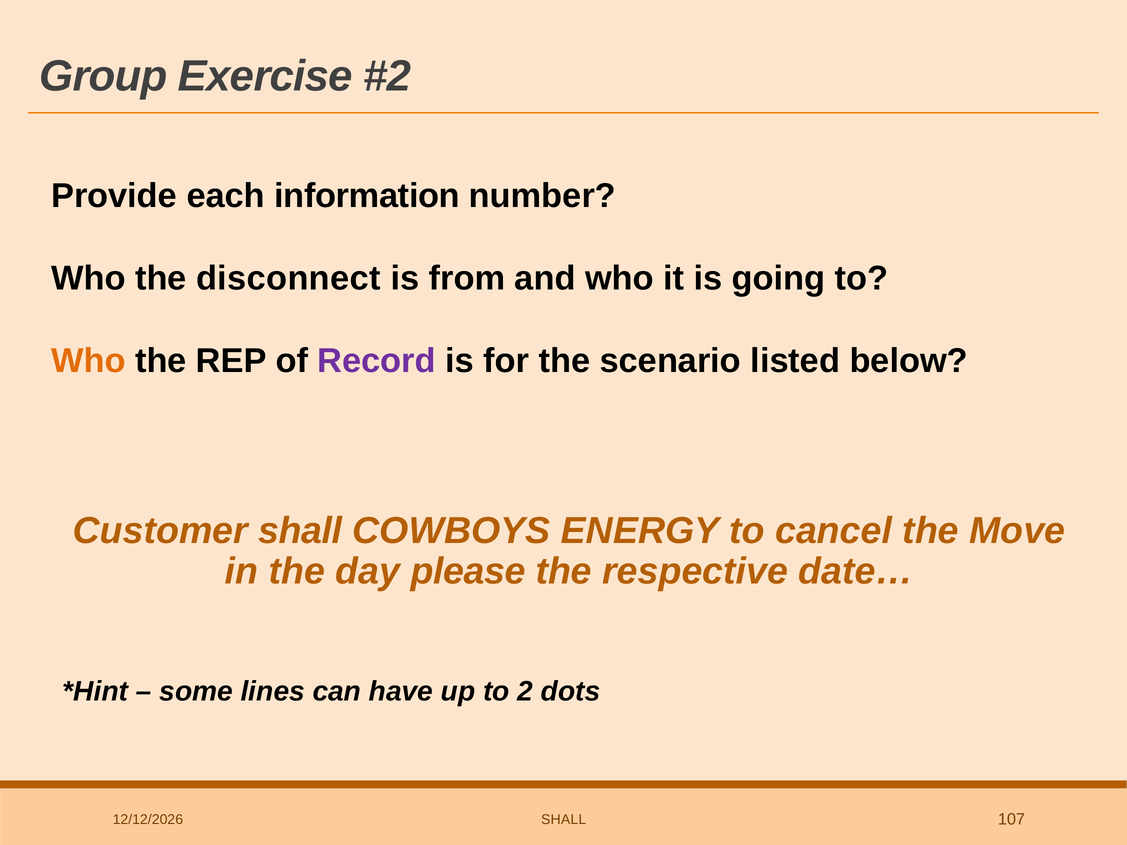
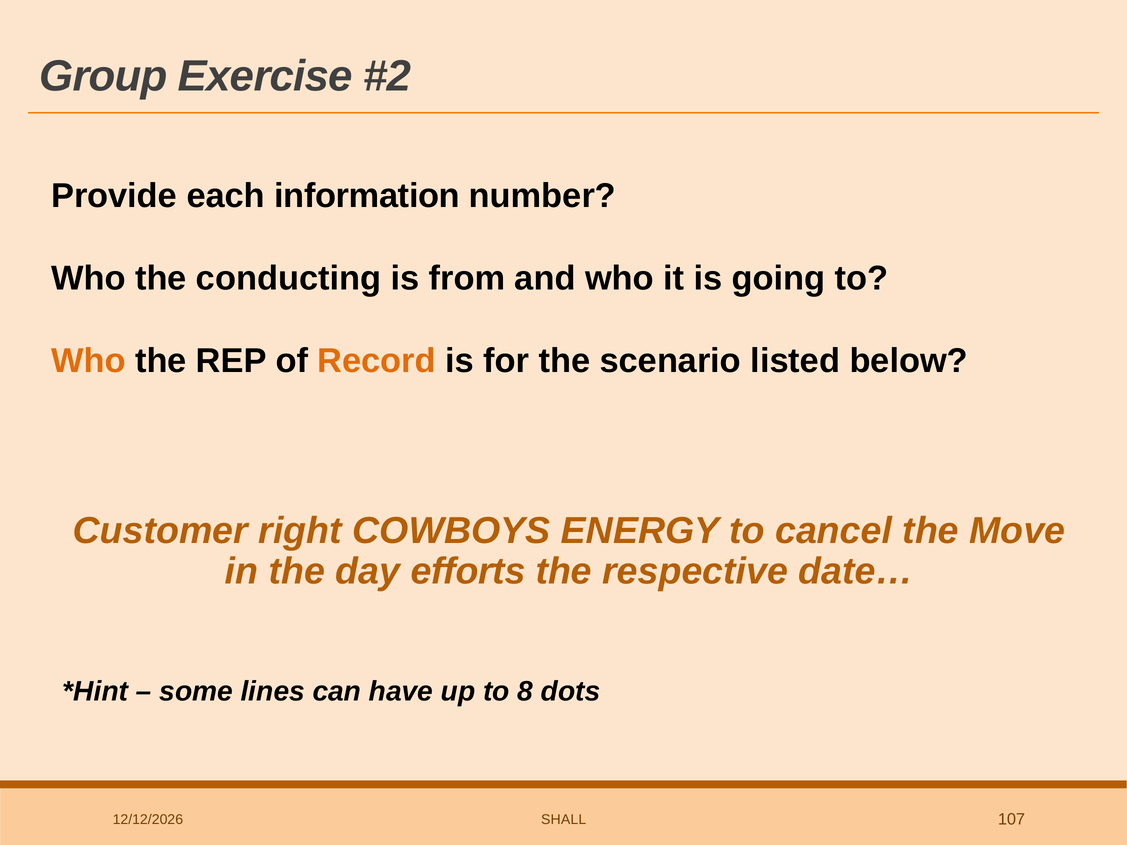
disconnect: disconnect -> conducting (289, 279)
Record colour: purple -> orange (377, 361)
Customer shall: shall -> right (300, 531)
please: please -> efforts (468, 572)
2: 2 -> 8 (525, 691)
